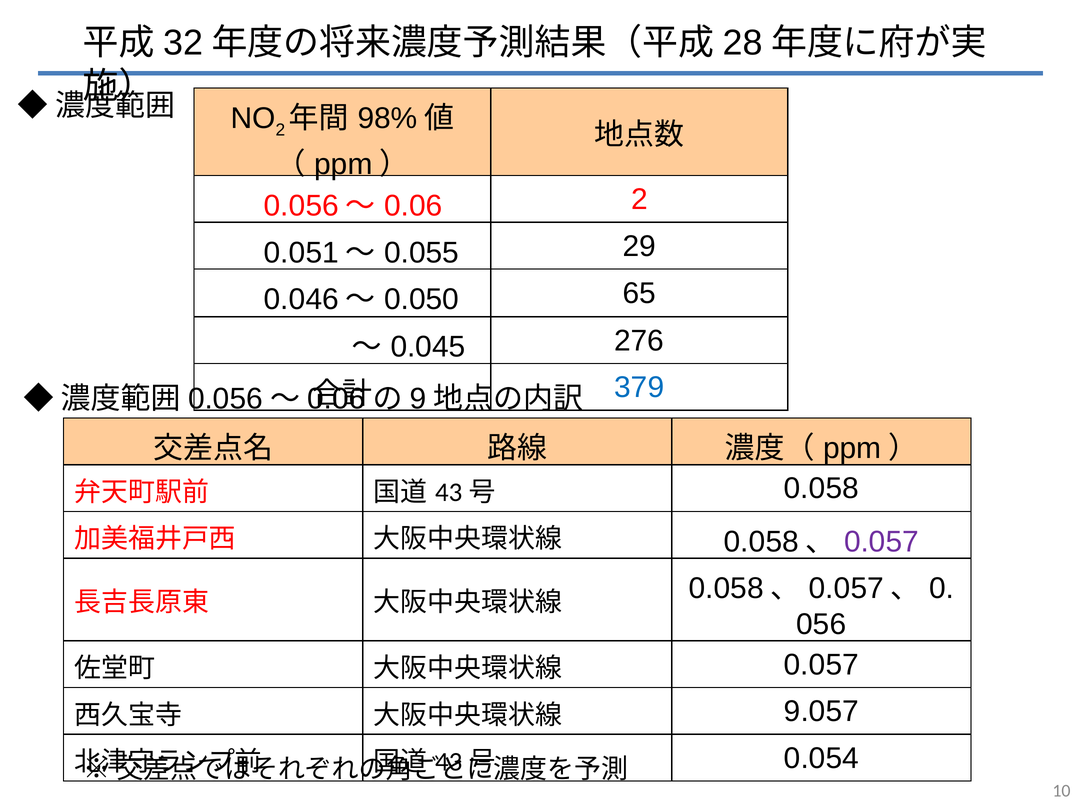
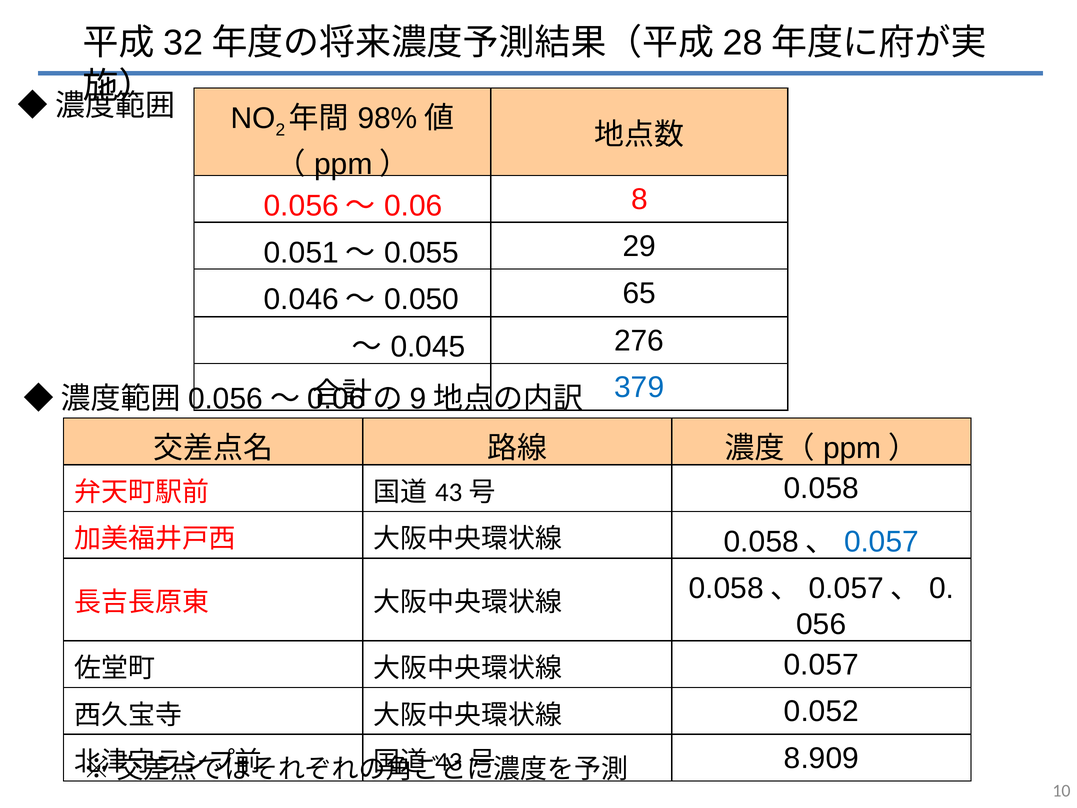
2: 2 -> 8 (639, 199)
0.057 colour: purple -> blue (881, 542)
9.057: 9.057 -> 0.052 (821, 711)
0.054: 0.054 -> 8.909 (821, 758)
